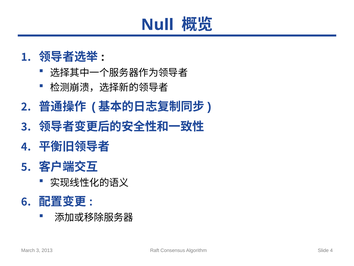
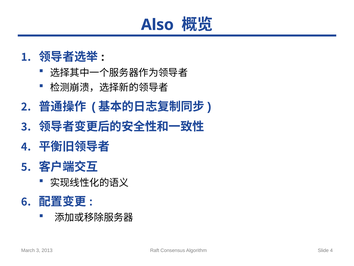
Null: Null -> Also (157, 25)
